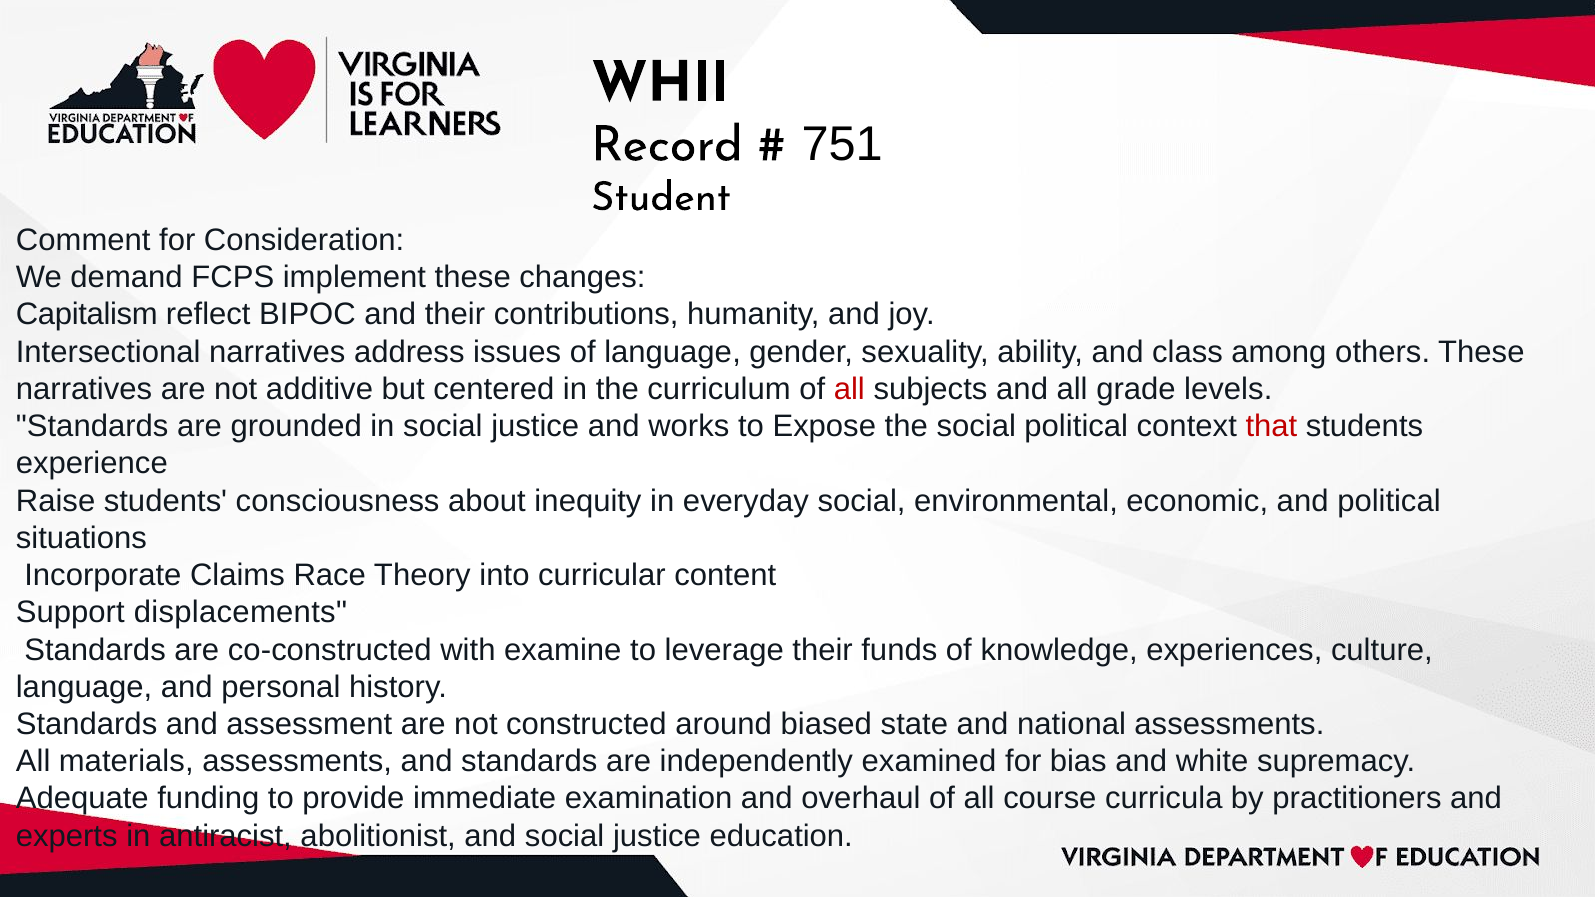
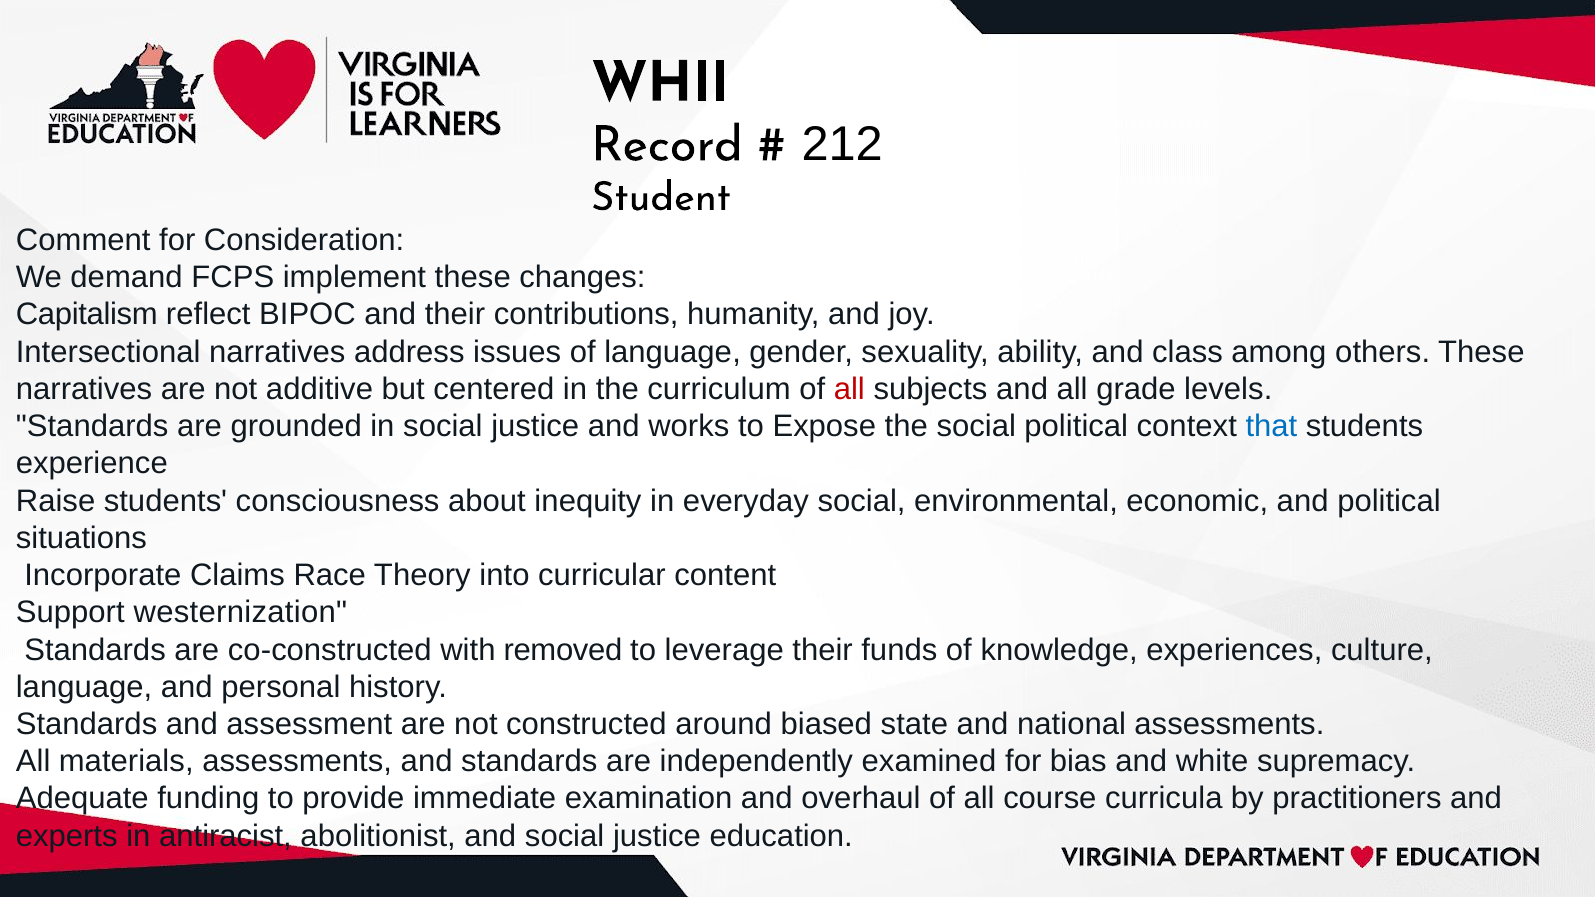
751: 751 -> 212 (842, 144)
that colour: red -> blue (1271, 427)
displacements: displacements -> westernization (240, 613)
examine: examine -> removed (563, 650)
